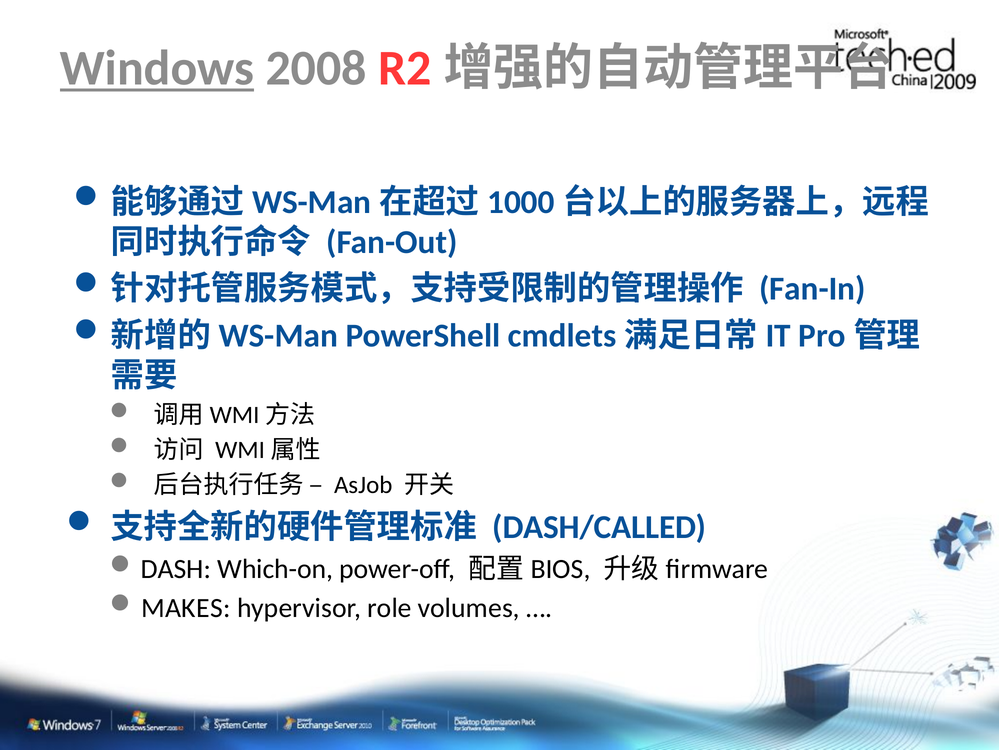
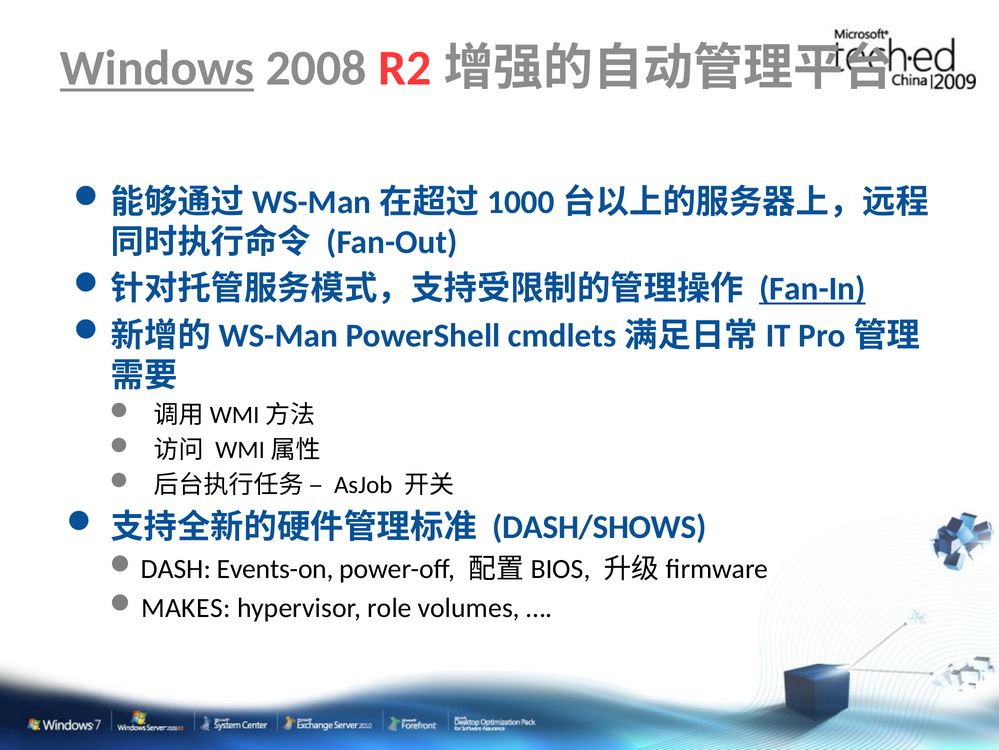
Fan-In underline: none -> present (812, 289)
DASH/CALLED: DASH/CALLED -> DASH/SHOWS (599, 527)
Which-on: Which-on -> Events-on (275, 568)
